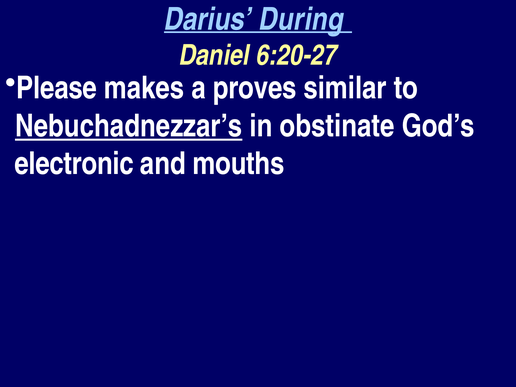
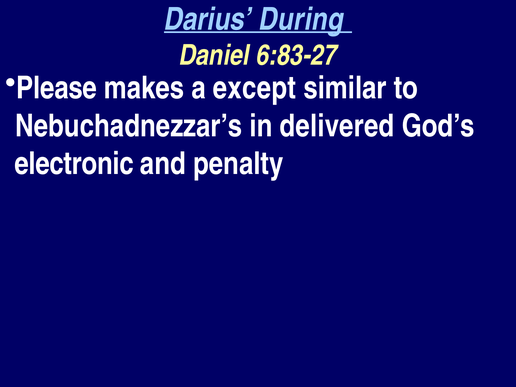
6:20-27: 6:20-27 -> 6:83-27 (296, 55)
proves: proves -> except (255, 88)
Nebuchadnezzar’s underline: present -> none (129, 126)
obstinate: obstinate -> delivered (337, 126)
mouths: mouths -> penalty (238, 164)
